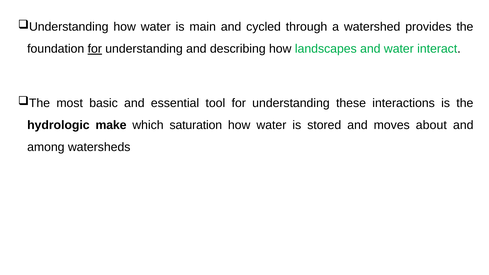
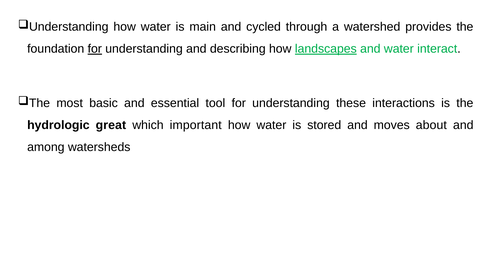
landscapes underline: none -> present (326, 49)
make: make -> great (111, 125)
saturation: saturation -> important (196, 125)
